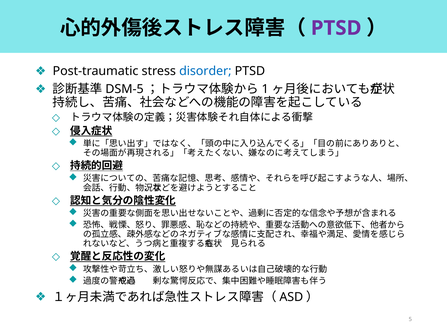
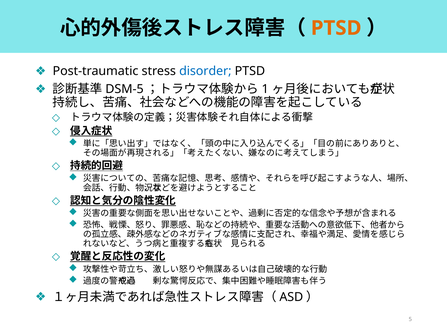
PTSD colour: purple -> orange (336, 28)
